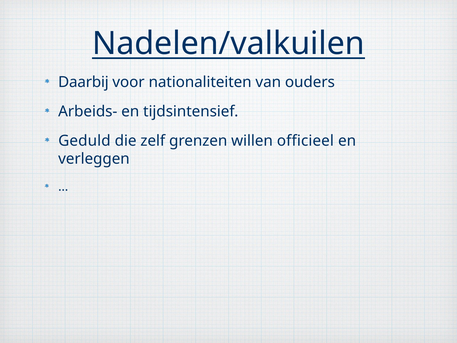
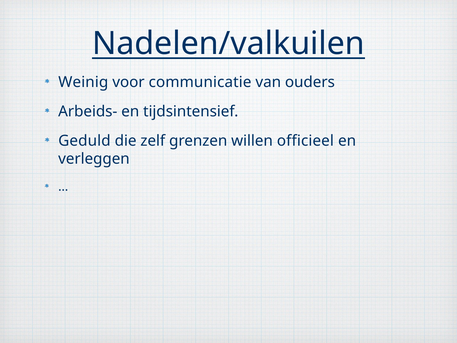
Daarbij: Daarbij -> Weinig (83, 82)
nationaliteiten: nationaliteiten -> communicatie (200, 82)
